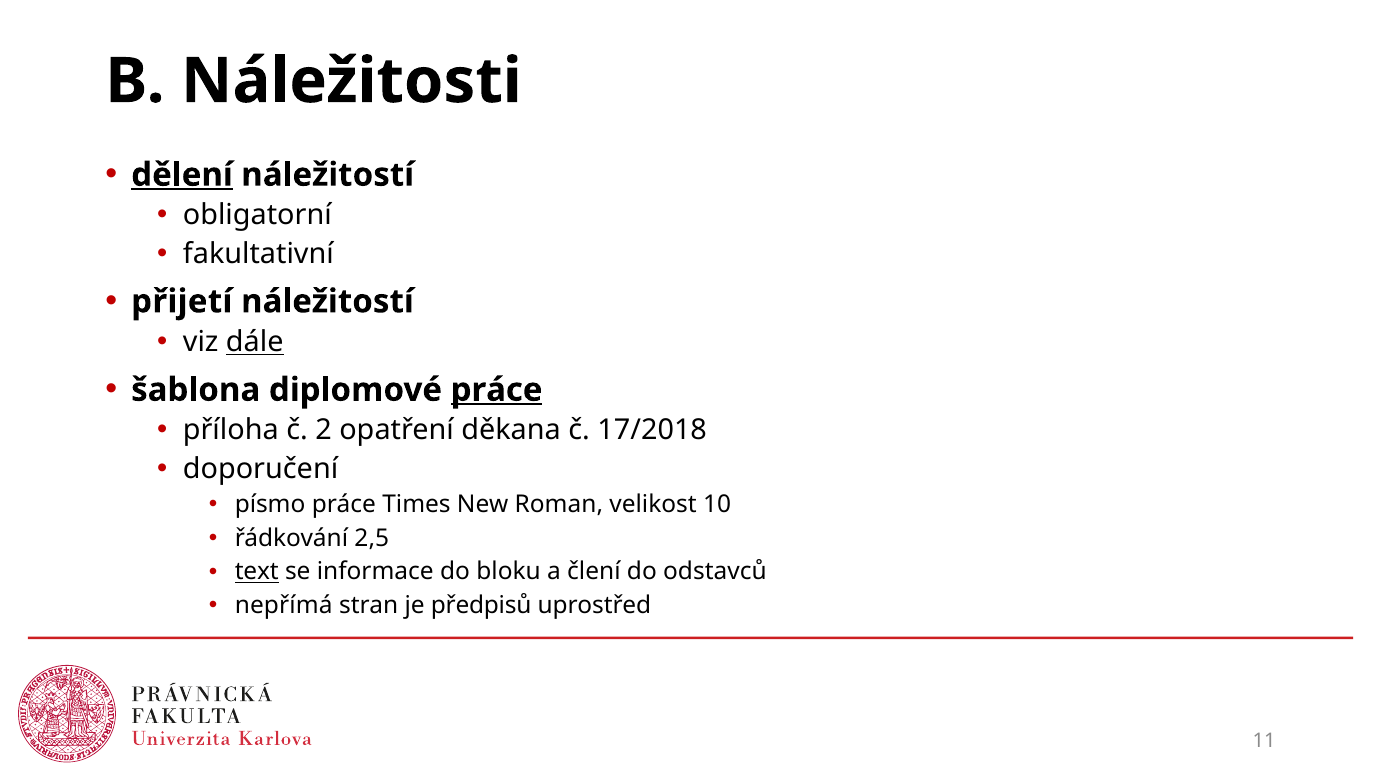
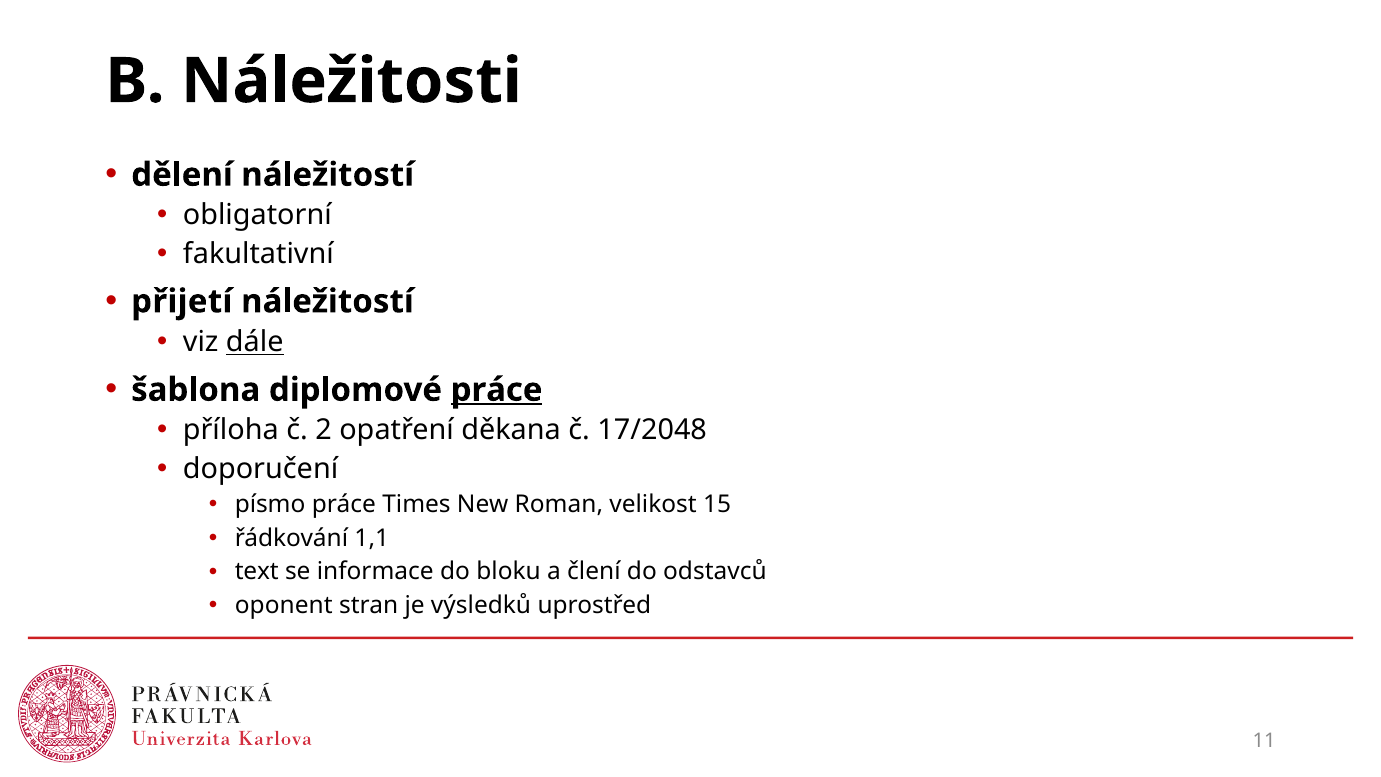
dělení underline: present -> none (182, 175)
17/2018: 17/2018 -> 17/2048 (652, 430)
10: 10 -> 15 (717, 505)
2,5: 2,5 -> 1,1 (372, 538)
text underline: present -> none (257, 572)
nepřímá: nepřímá -> oponent (284, 605)
předpisů: předpisů -> výsledků (481, 605)
